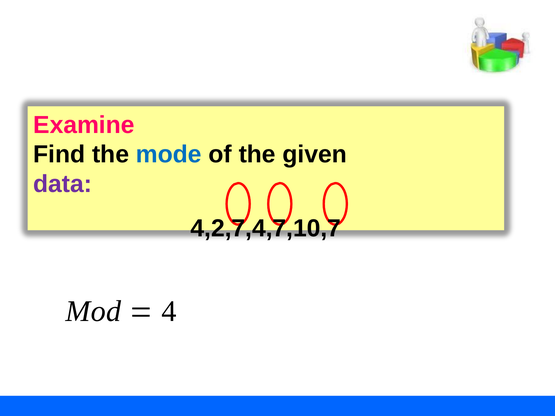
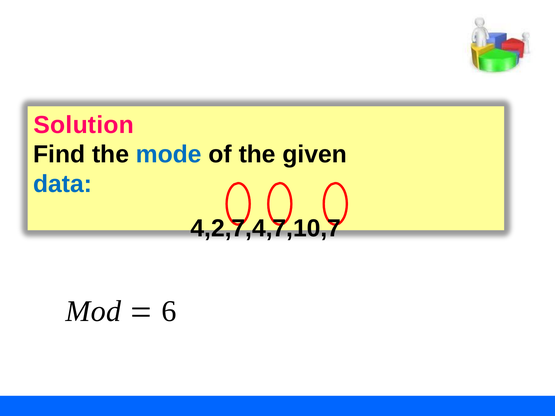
Examine: Examine -> Solution (84, 125)
data colour: purple -> blue (63, 184)
4: 4 -> 6 (169, 311)
